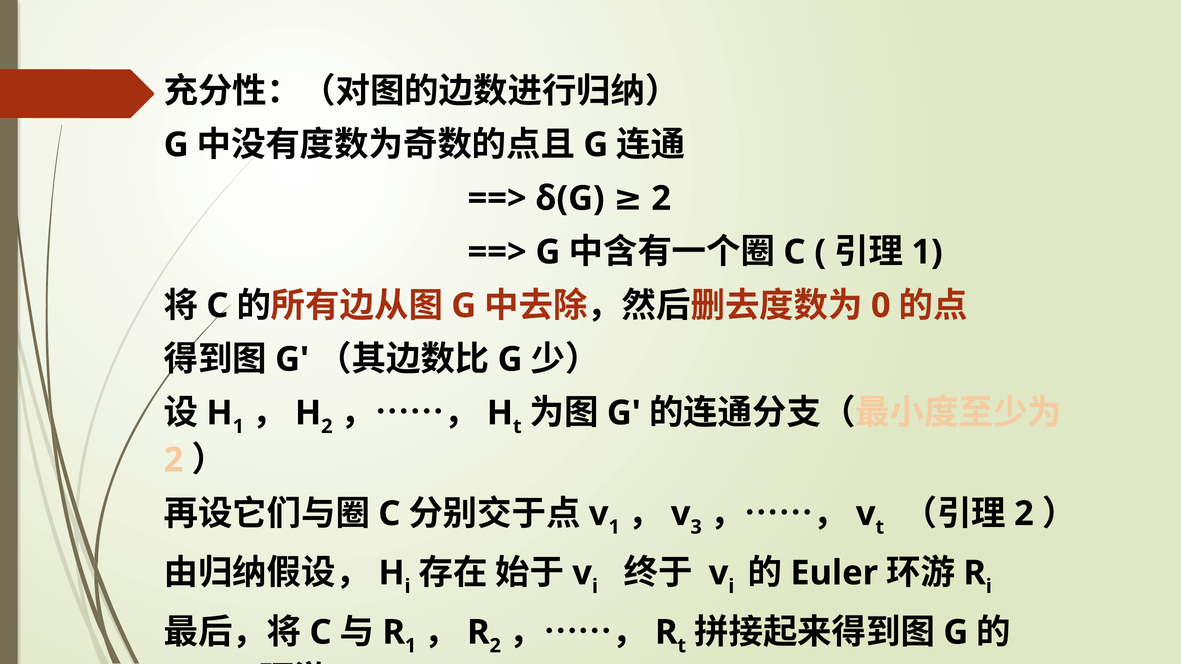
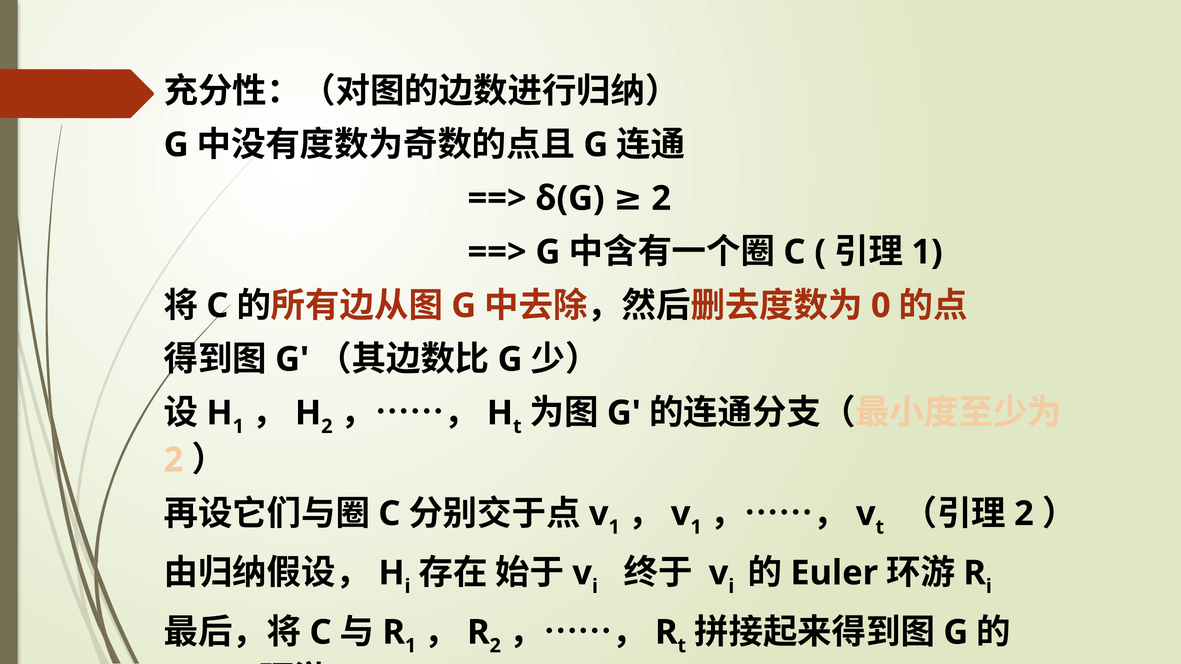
3: 3 -> 1 (696, 527)
